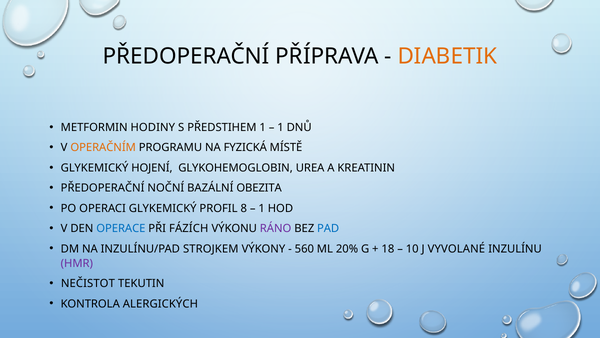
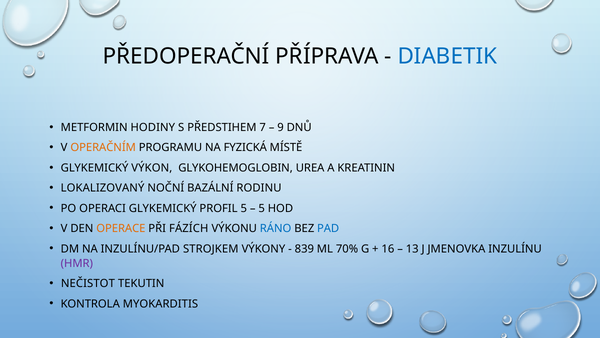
DIABETIK colour: orange -> blue (447, 56)
PŘEDSTIHEM 1: 1 -> 7 (263, 127)
1: 1 -> 9 (281, 127)
HOJENÍ: HOJENÍ -> VÝKON (152, 168)
PŘEDOPERAČNÍ: PŘEDOPERAČNÍ -> LOKALIZOVANÝ (103, 188)
OBEZITA: OBEZITA -> RODINU (259, 188)
PROFIL 8: 8 -> 5 (244, 208)
1: 1 -> 5 (262, 208)
OPERACE colour: blue -> orange (121, 228)
RÁNO colour: purple -> blue (276, 228)
560: 560 -> 839 (304, 248)
20%: 20% -> 70% (347, 248)
18: 18 -> 16 (388, 248)
10: 10 -> 13 (412, 248)
VYVOLANÉ: VYVOLANÉ -> JMENOVKA (456, 248)
ALERGICKÝCH: ALERGICKÝCH -> MYOKARDITIS (160, 303)
